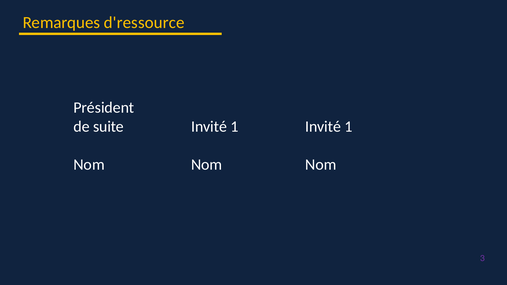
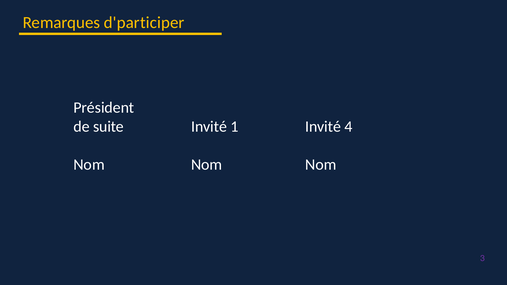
d'ressource: d'ressource -> d'participer (144, 23)
1 Invité 1: 1 -> 4 (349, 127)
